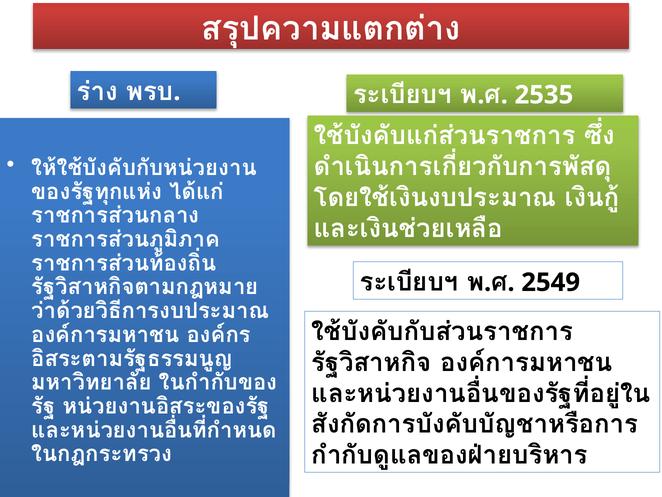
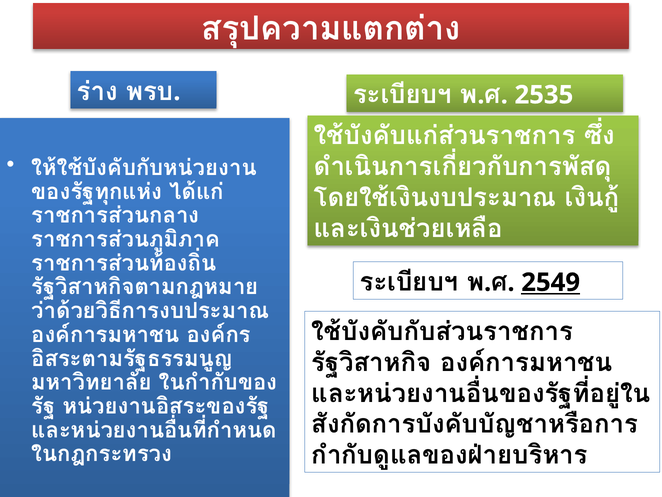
2549 underline: none -> present (551, 282)
